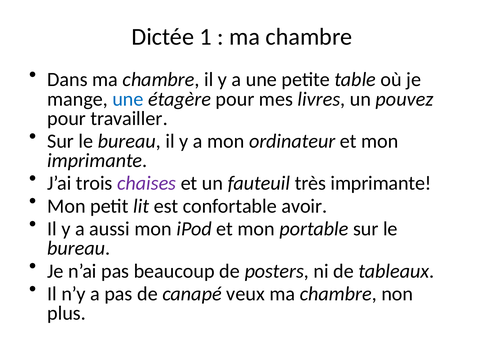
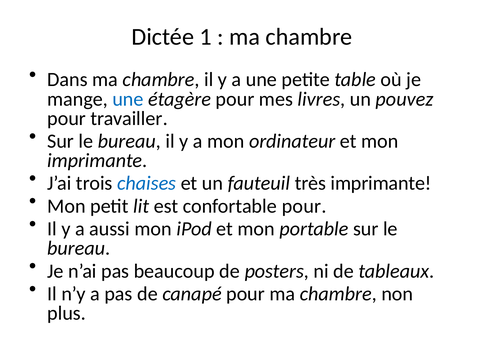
chaises colour: purple -> blue (147, 183)
confortable avoir: avoir -> pour (304, 206)
canapé veux: veux -> pour (246, 294)
